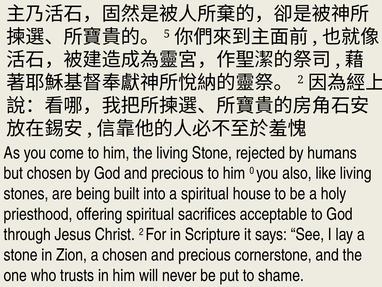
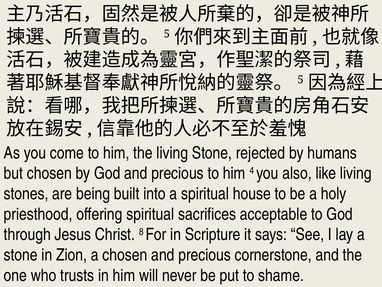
2: 2 -> 5 (301, 80)
0: 0 -> 4 (252, 170)
Christ 2: 2 -> 8 (141, 231)
